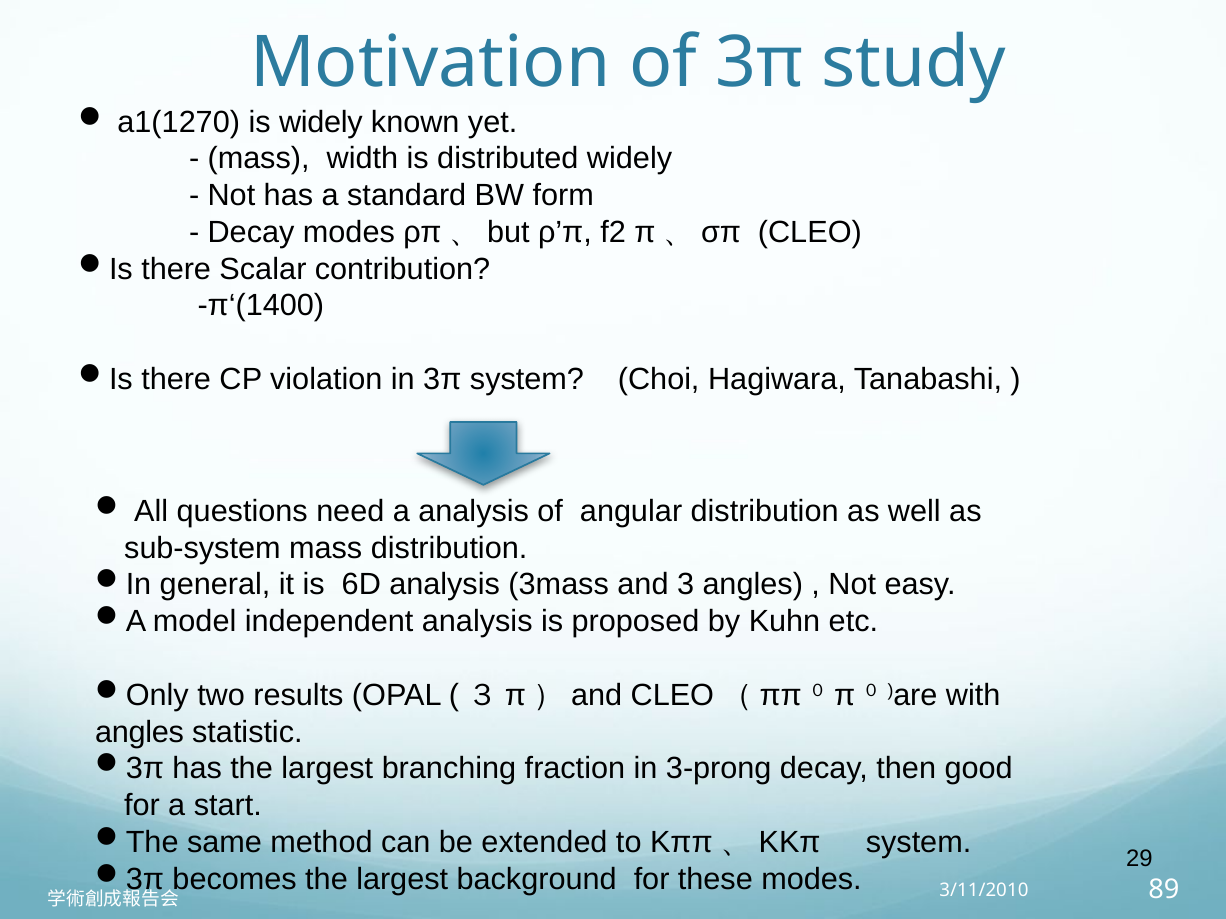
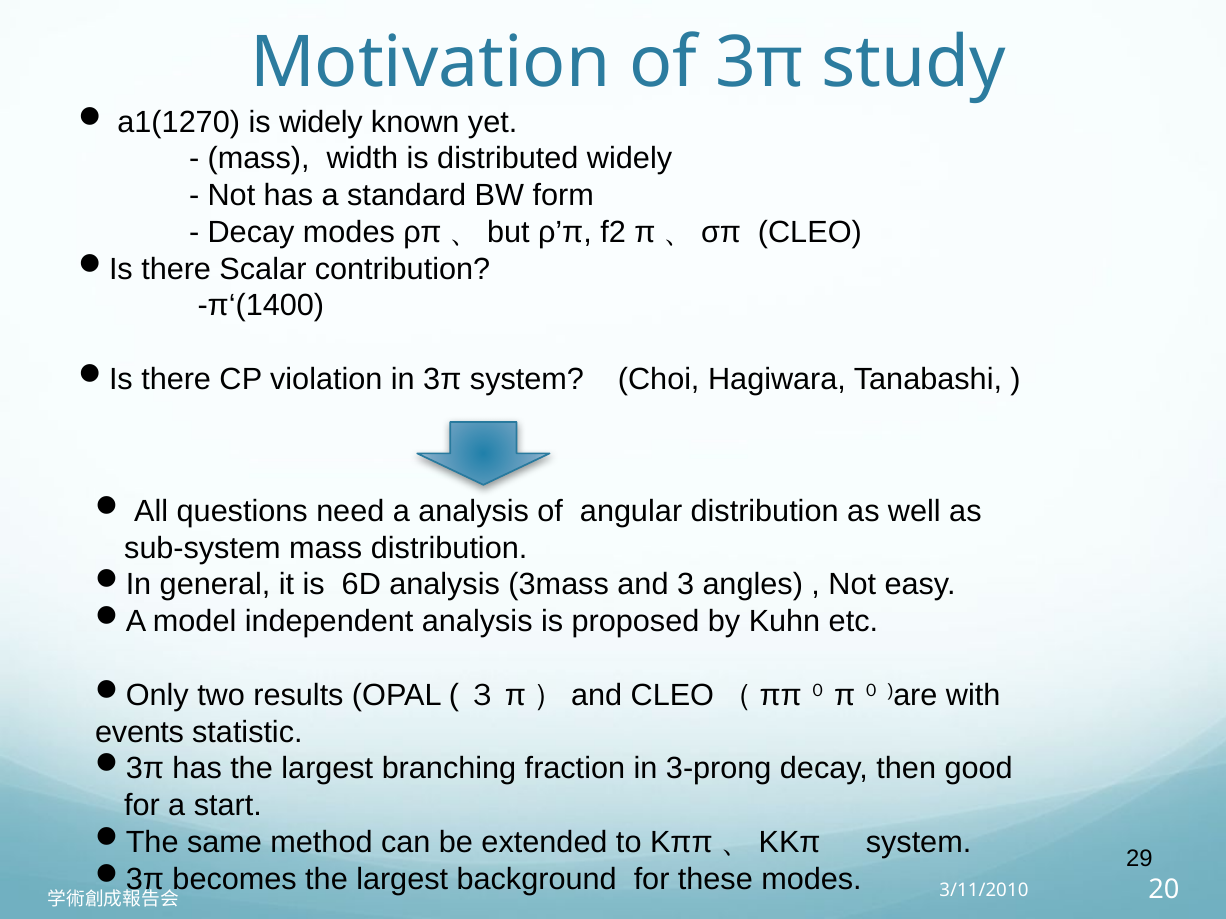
angles: angles -> events (140, 732)
89: 89 -> 20 (1164, 890)
